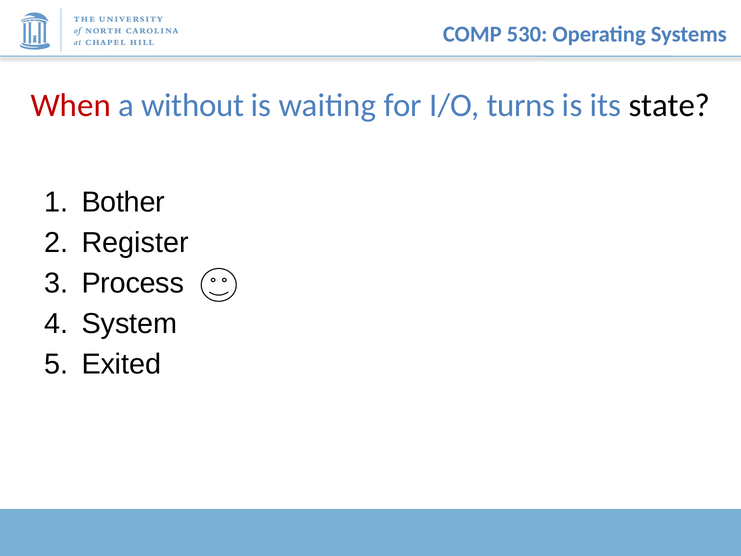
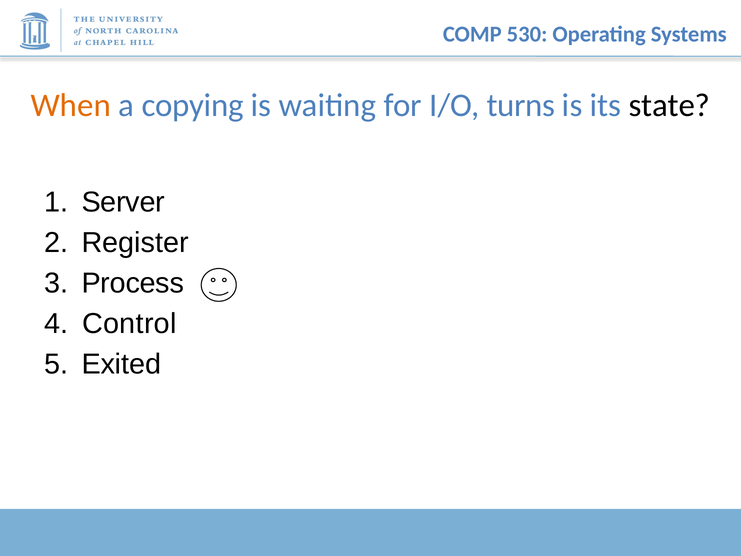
When colour: red -> orange (71, 105)
without: without -> copying (193, 105)
Bother: Bother -> Server (123, 202)
System: System -> Control (129, 323)
